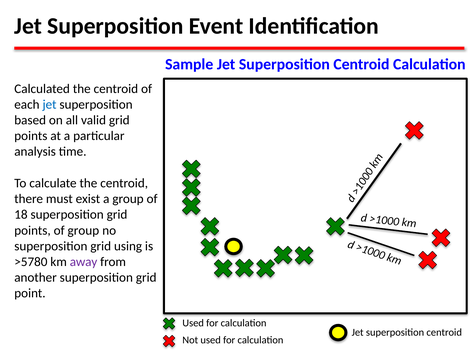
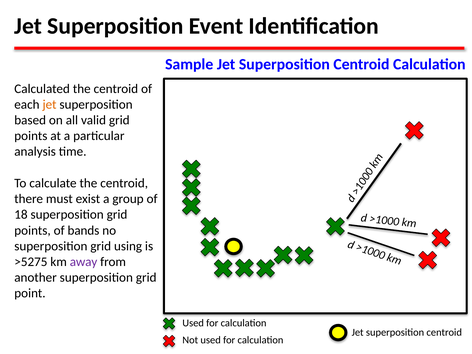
jet colour: blue -> orange (50, 104)
of group: group -> bands (83, 230)
>5780: >5780 -> >5275 (31, 262)
